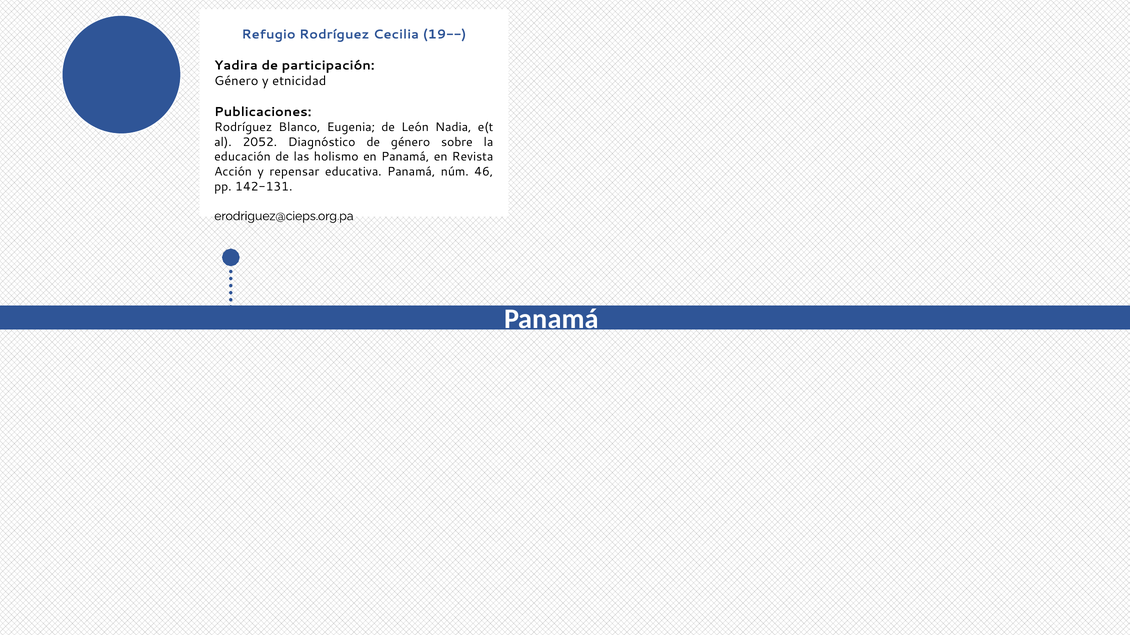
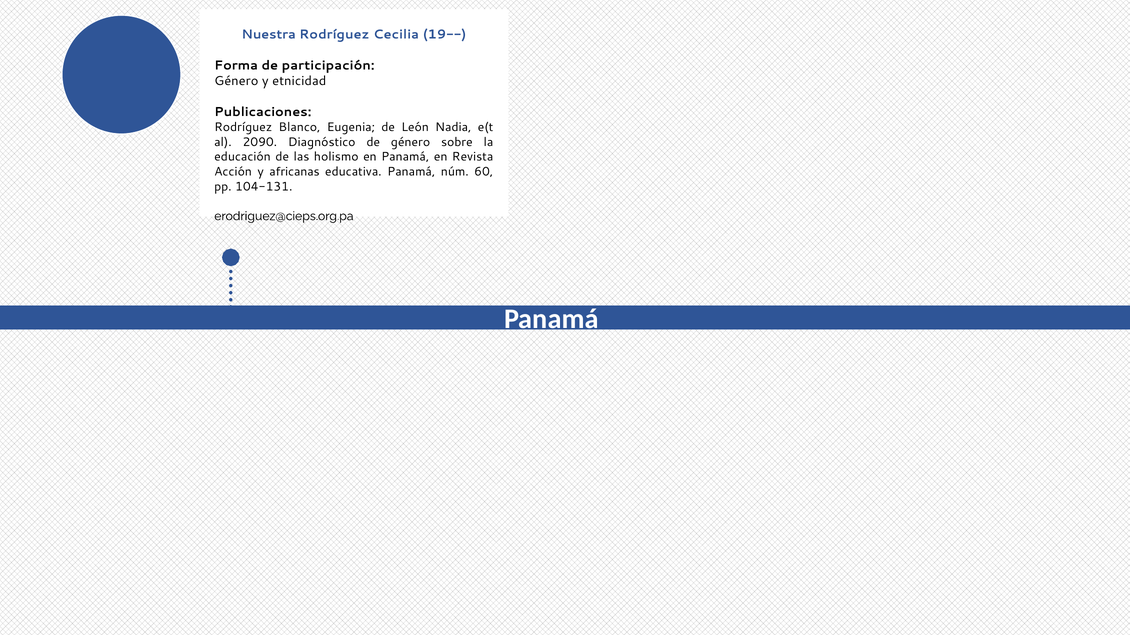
Refugio: Refugio -> Nuestra (269, 34)
Yadira: Yadira -> Forma (236, 66)
2052: 2052 -> 2090 (260, 142)
repensar: repensar -> africanas (294, 172)
46: 46 -> 60 (484, 172)
142-131: 142-131 -> 104-131 (264, 187)
